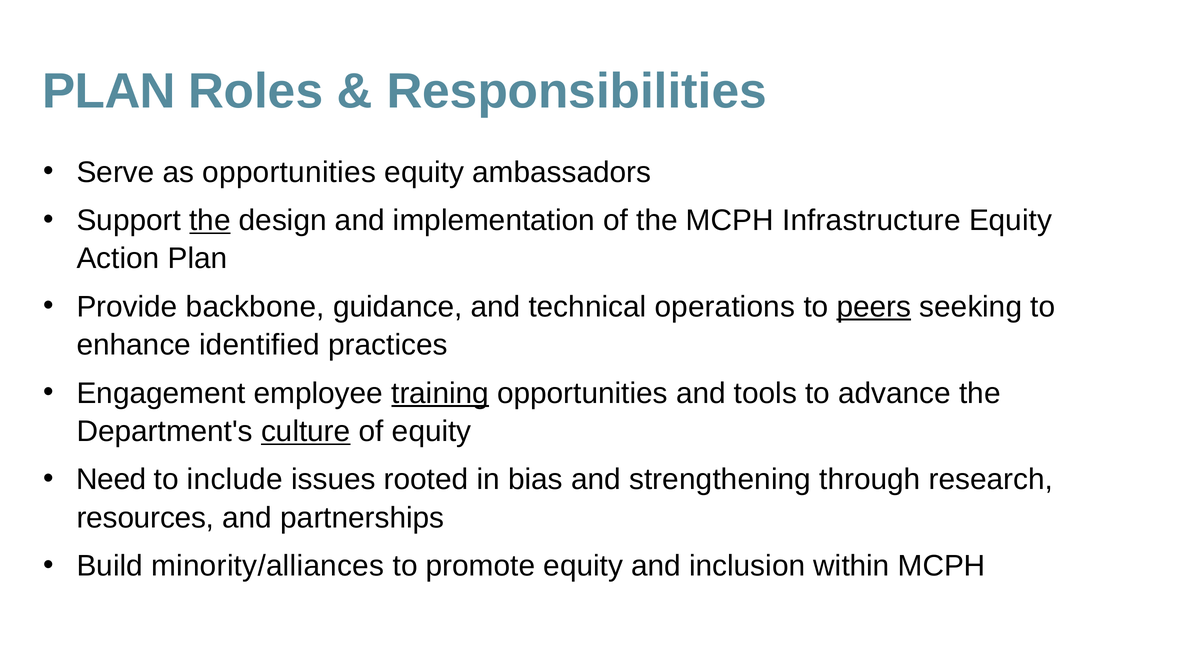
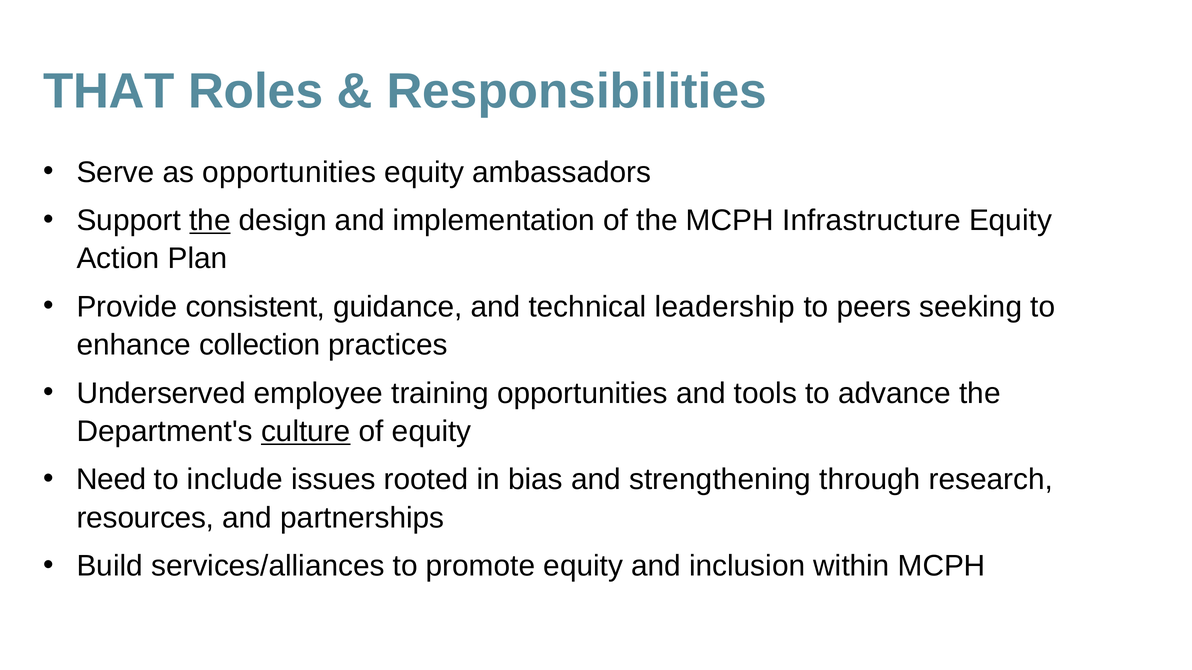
PLAN: PLAN -> THAT (109, 91)
backbone: backbone -> consistent (256, 307)
operations: operations -> leadership (725, 307)
peers underline: present -> none (874, 307)
identified: identified -> collection (260, 345)
Engagement: Engagement -> Underserved (161, 393)
training underline: present -> none (440, 393)
minority/alliances: minority/alliances -> services/alliances (268, 566)
